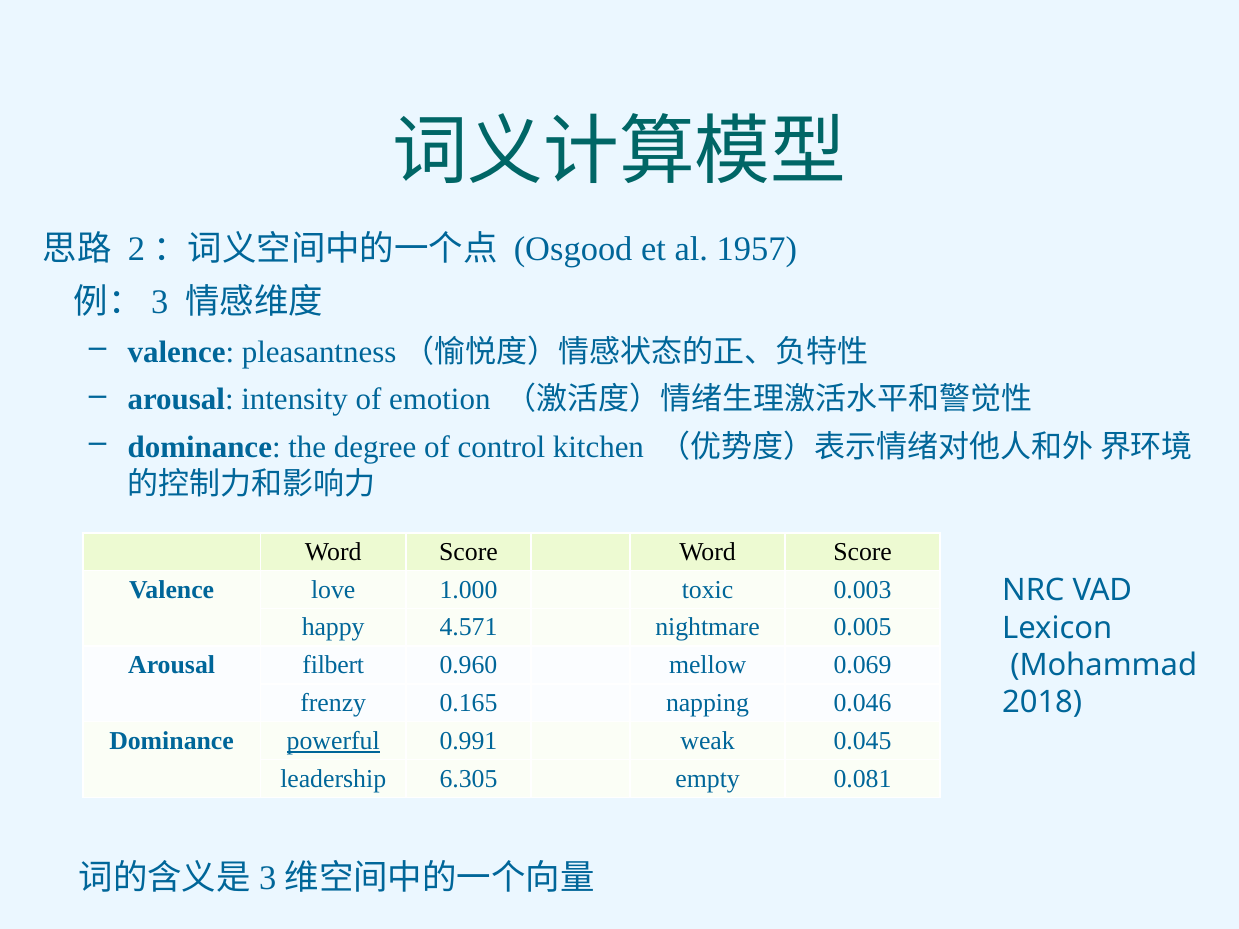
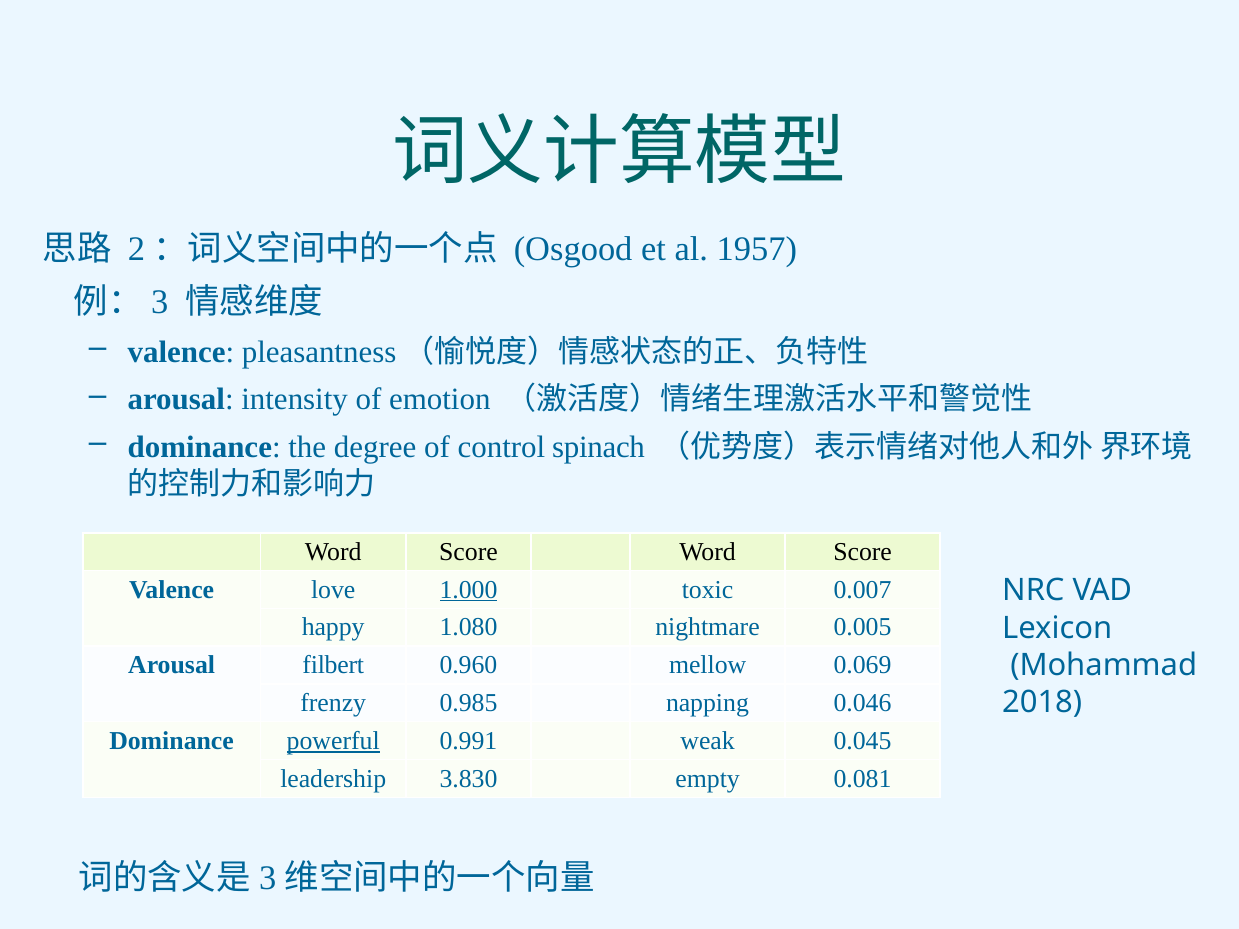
kitchen: kitchen -> spinach (599, 448)
1.000 underline: none -> present (468, 590)
0.003: 0.003 -> 0.007 (863, 590)
4.571: 4.571 -> 1.080 (468, 628)
0.165: 0.165 -> 0.985 (468, 703)
6.305: 6.305 -> 3.830 (468, 779)
